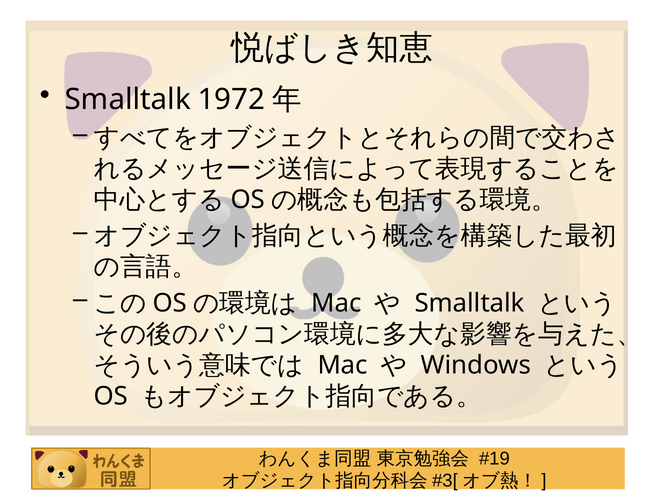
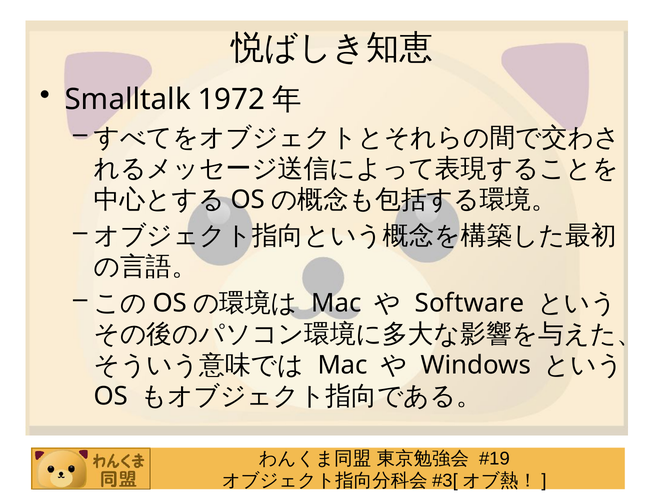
Smalltalk: Smalltalk -> Software (470, 303)
